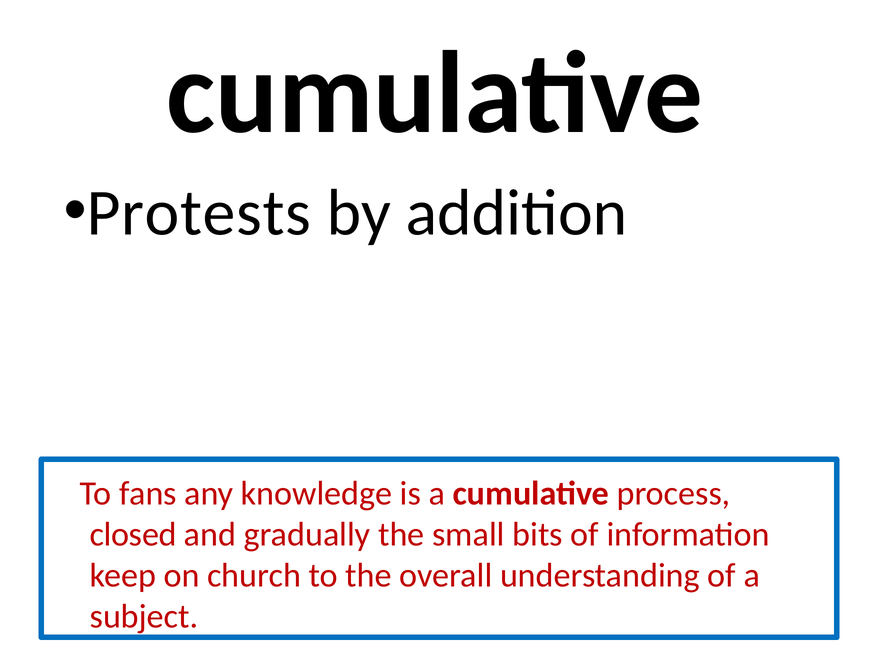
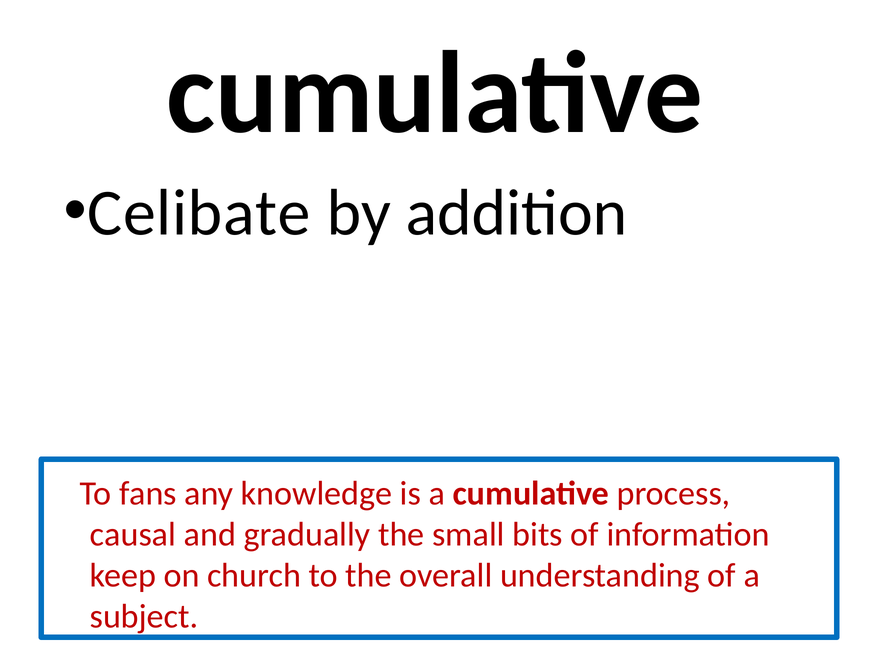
Protests: Protests -> Celibate (199, 213)
closed: closed -> causal (133, 535)
